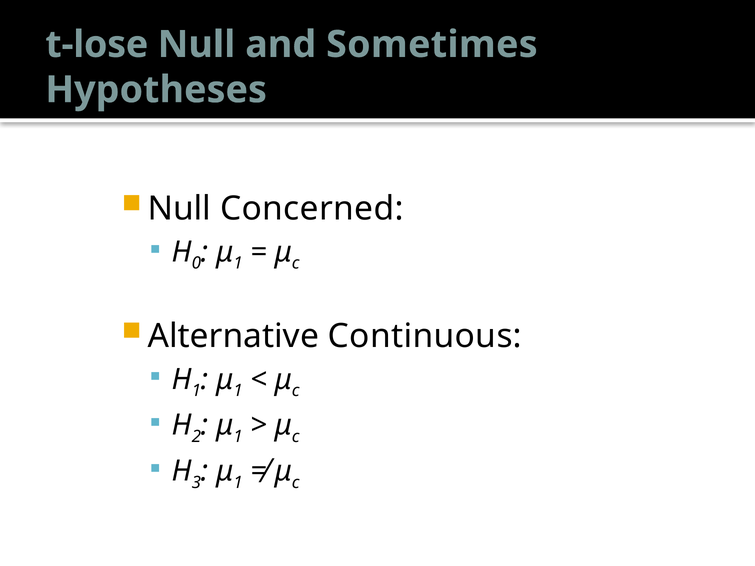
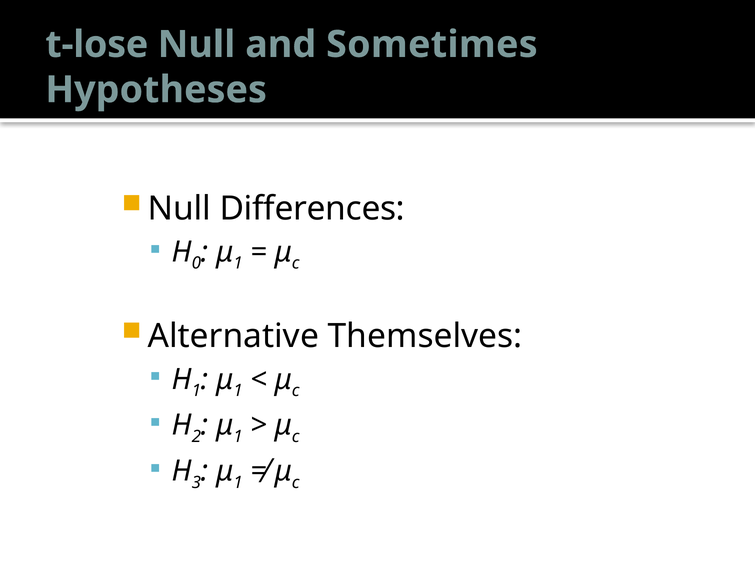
Concerned: Concerned -> Differences (312, 209)
Continuous: Continuous -> Themselves (425, 336)
